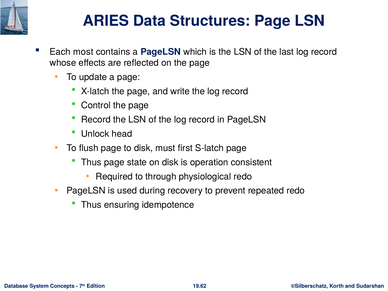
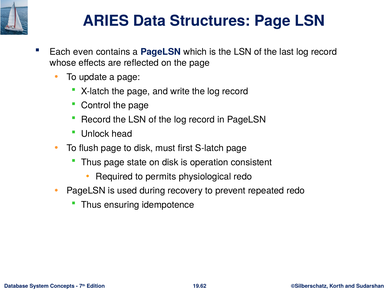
most: most -> even (83, 52)
through: through -> permits (161, 176)
